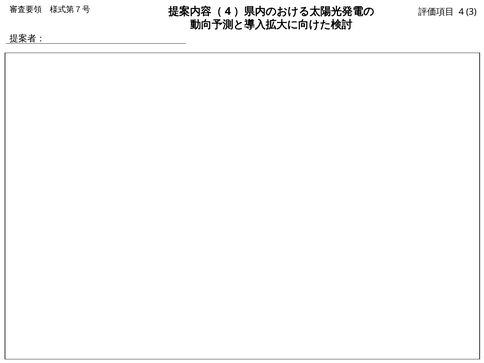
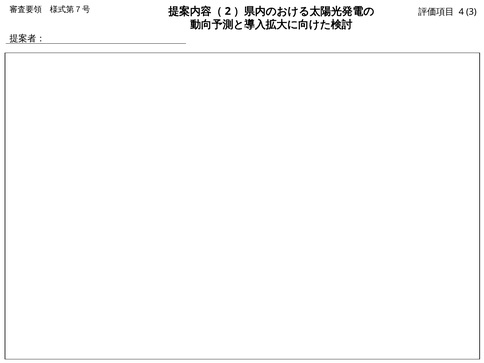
4: 4 -> 2 (228, 11)
